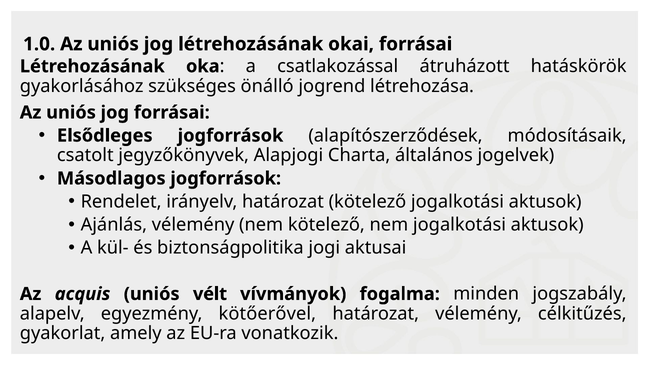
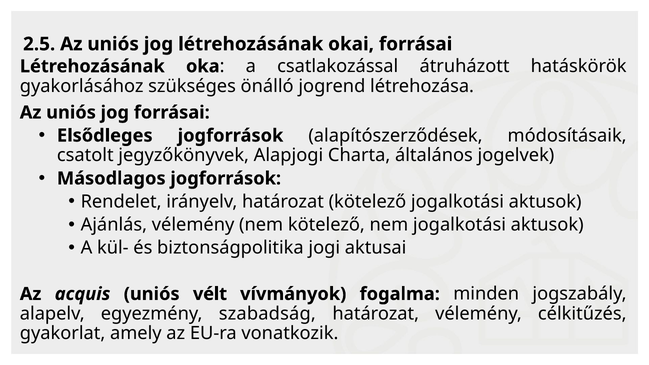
1.0: 1.0 -> 2.5 (39, 44)
kötőerővel: kötőerővel -> szabadság (267, 314)
